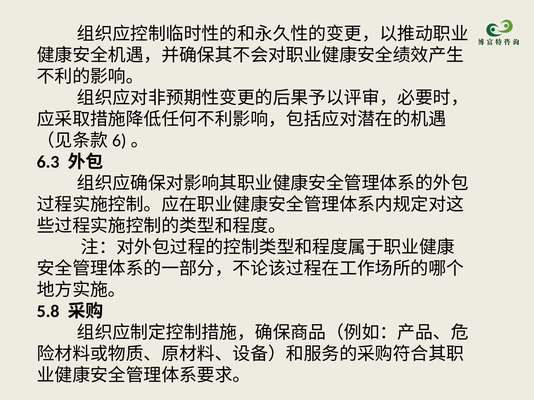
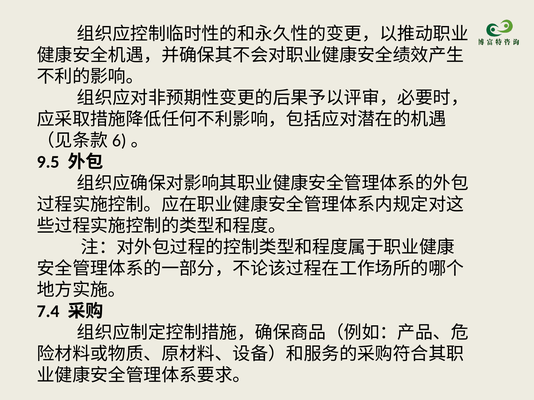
6.3: 6.3 -> 9.5 (48, 162)
5.8: 5.8 -> 7.4 (48, 312)
